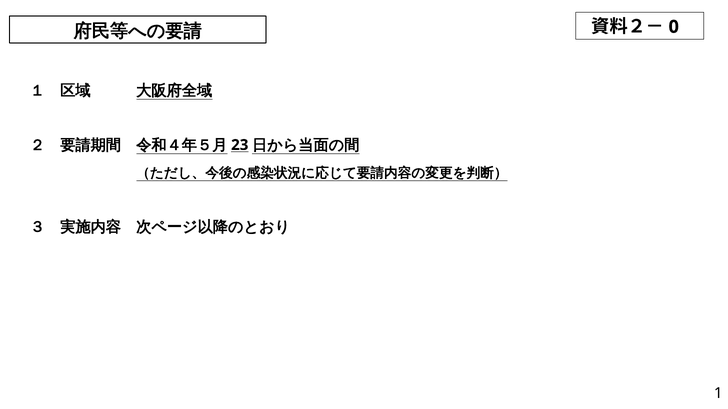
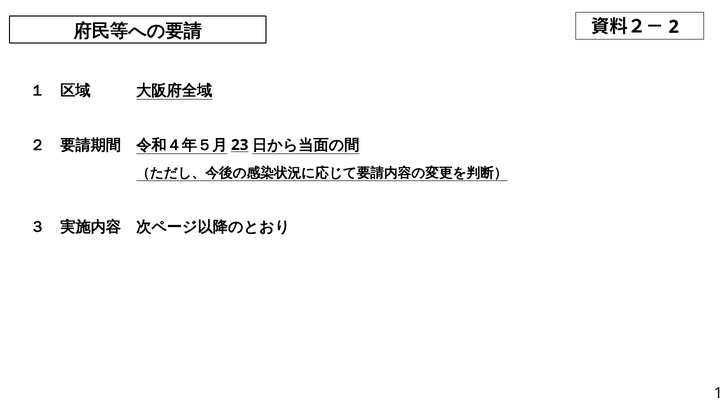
0: 0 -> 2 (674, 27)
